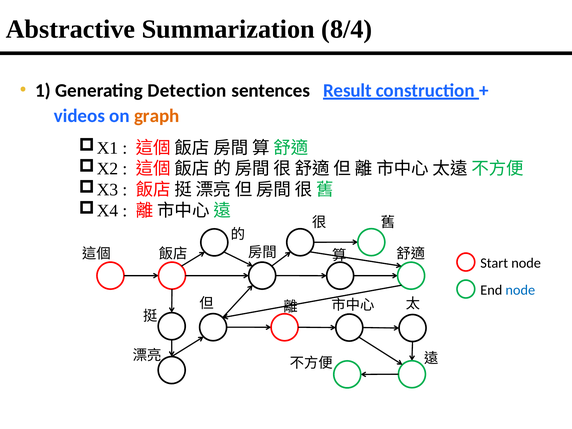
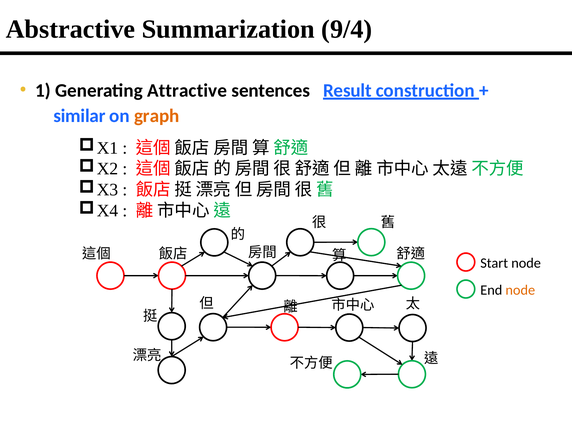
8/4: 8/4 -> 9/4 (347, 29)
Detection: Detection -> Attractive (187, 90)
videos: videos -> similar (79, 116)
node colour: blue -> orange (520, 290)
